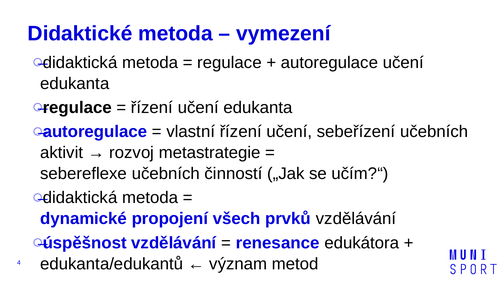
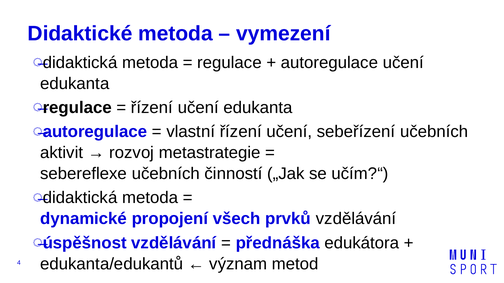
renesance: renesance -> přednáška (278, 243)
